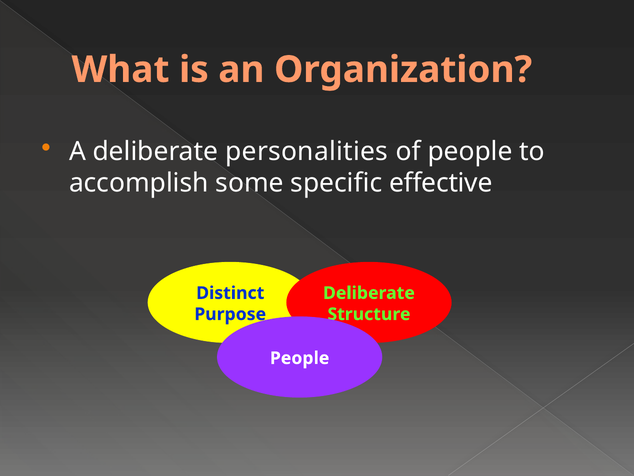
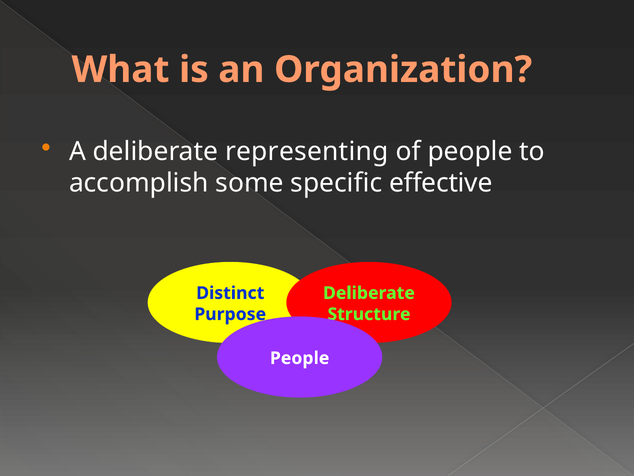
personalities: personalities -> representing (307, 151)
